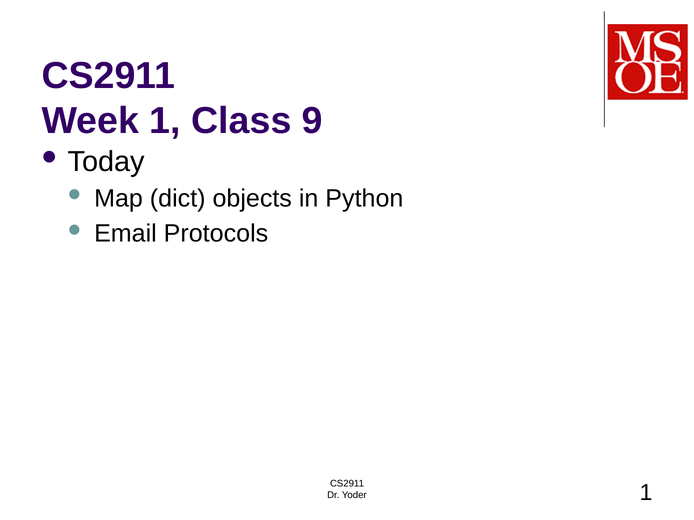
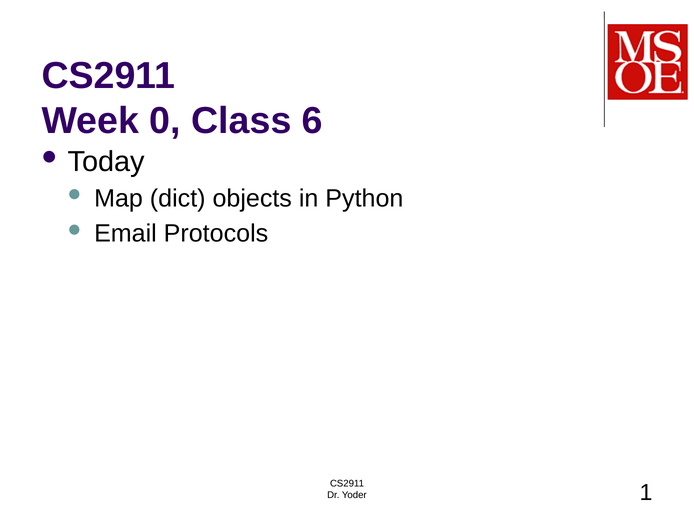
Week 1: 1 -> 0 (165, 121)
9: 9 -> 6 (312, 121)
